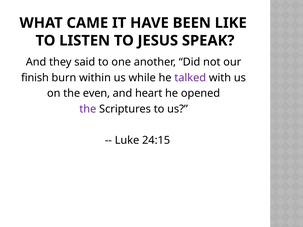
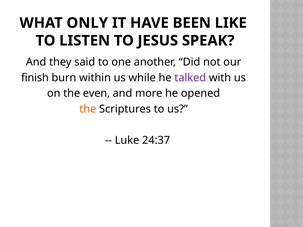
CAME: CAME -> ONLY (87, 23)
heart: heart -> more (149, 93)
the colour: purple -> orange (88, 109)
24:15: 24:15 -> 24:37 (156, 140)
